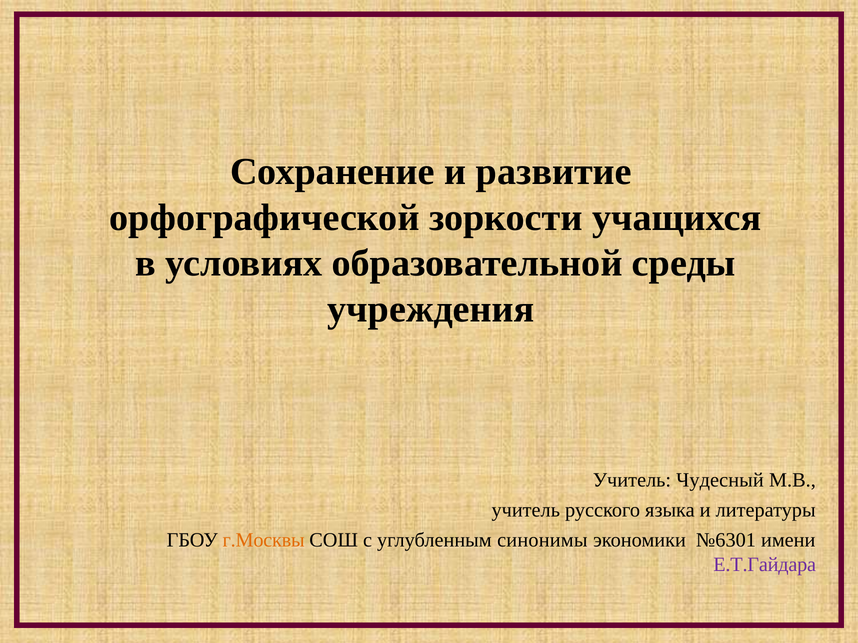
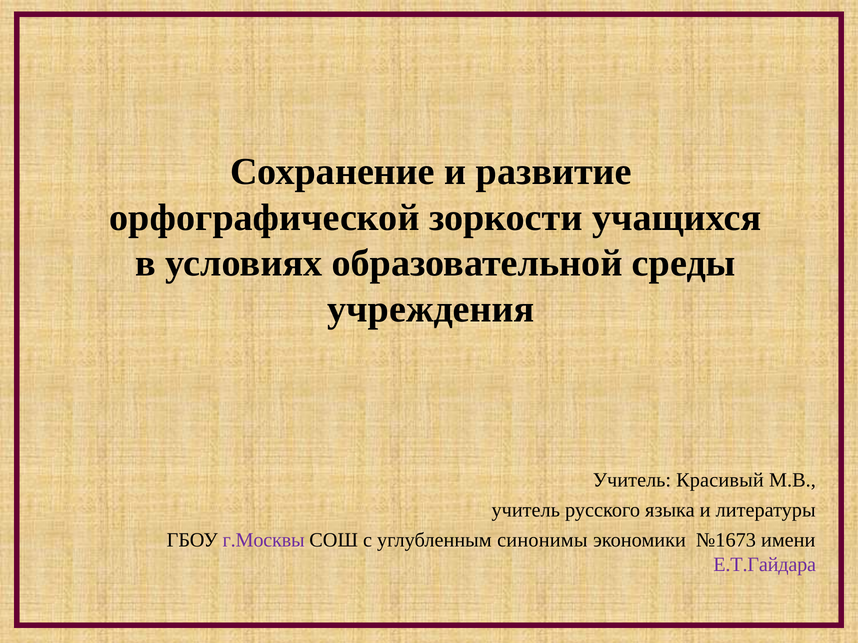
Чудесный: Чудесный -> Красивый (720, 480)
г.Москвы colour: orange -> purple (264, 540)
№6301: №6301 -> №1673 (726, 540)
